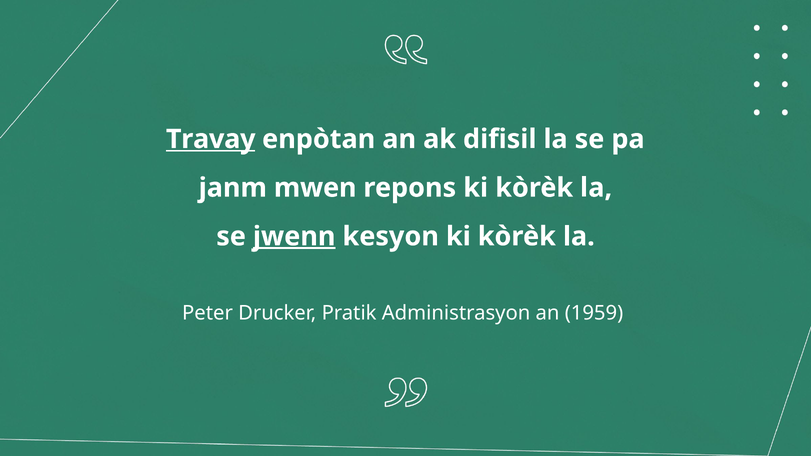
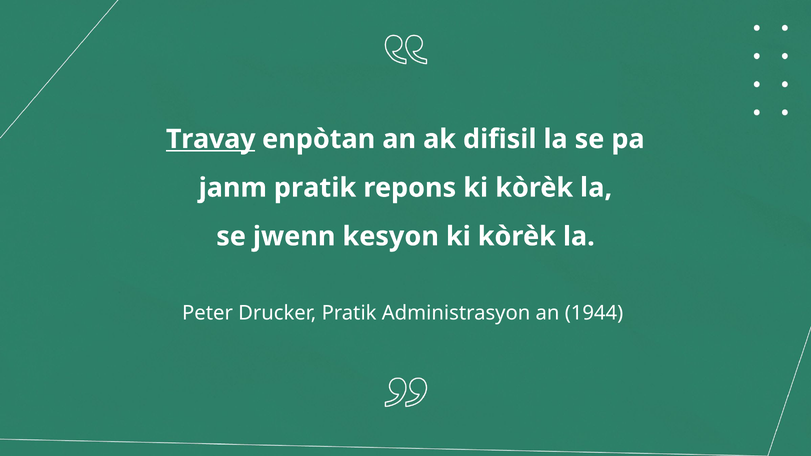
janm mwen: mwen -> pratik (315, 188)
jwenn underline: present -> none (294, 237)
1959: 1959 -> 1944 (594, 313)
